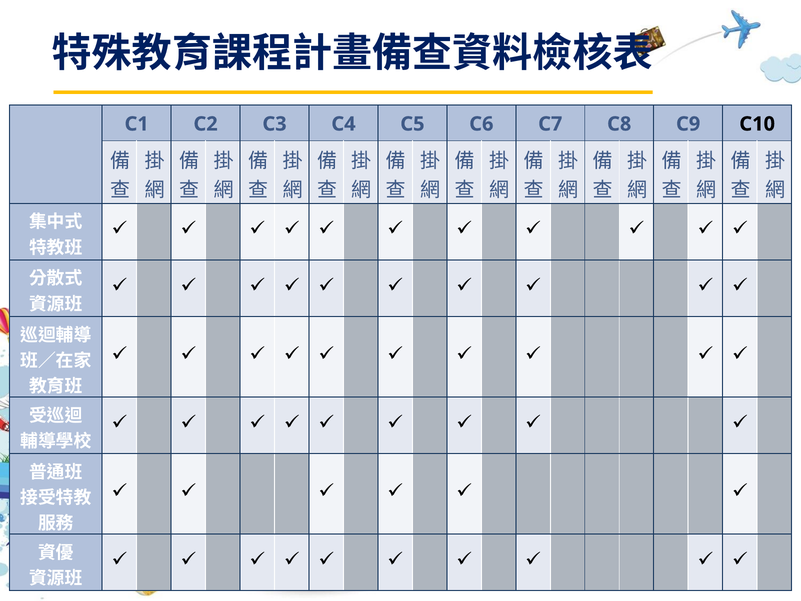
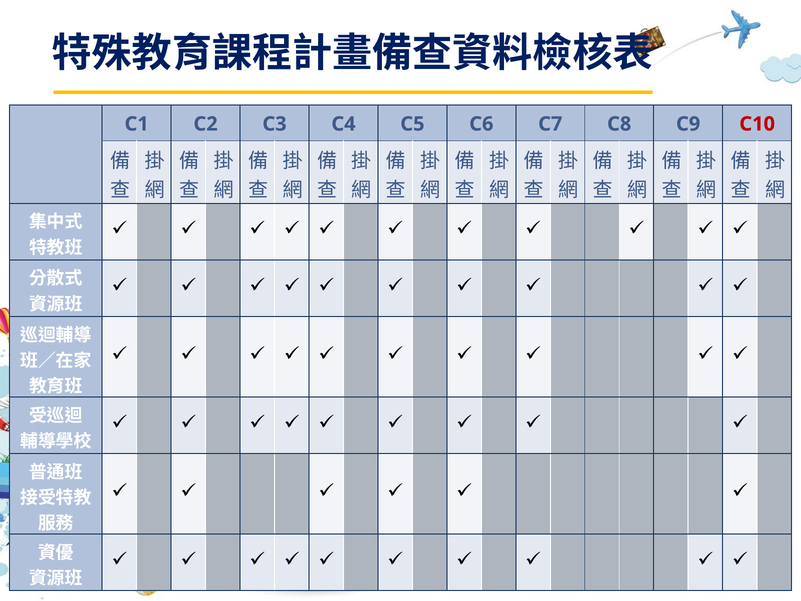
C10 colour: black -> red (757, 124)
